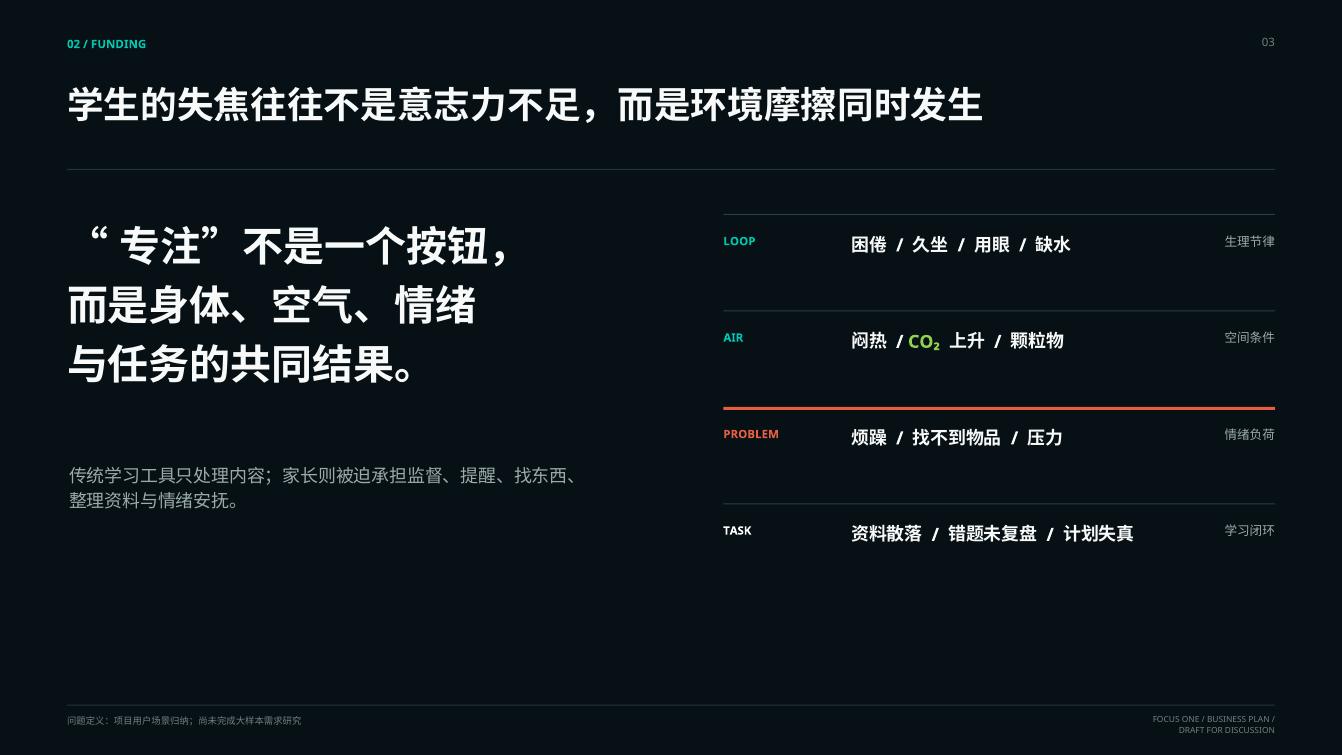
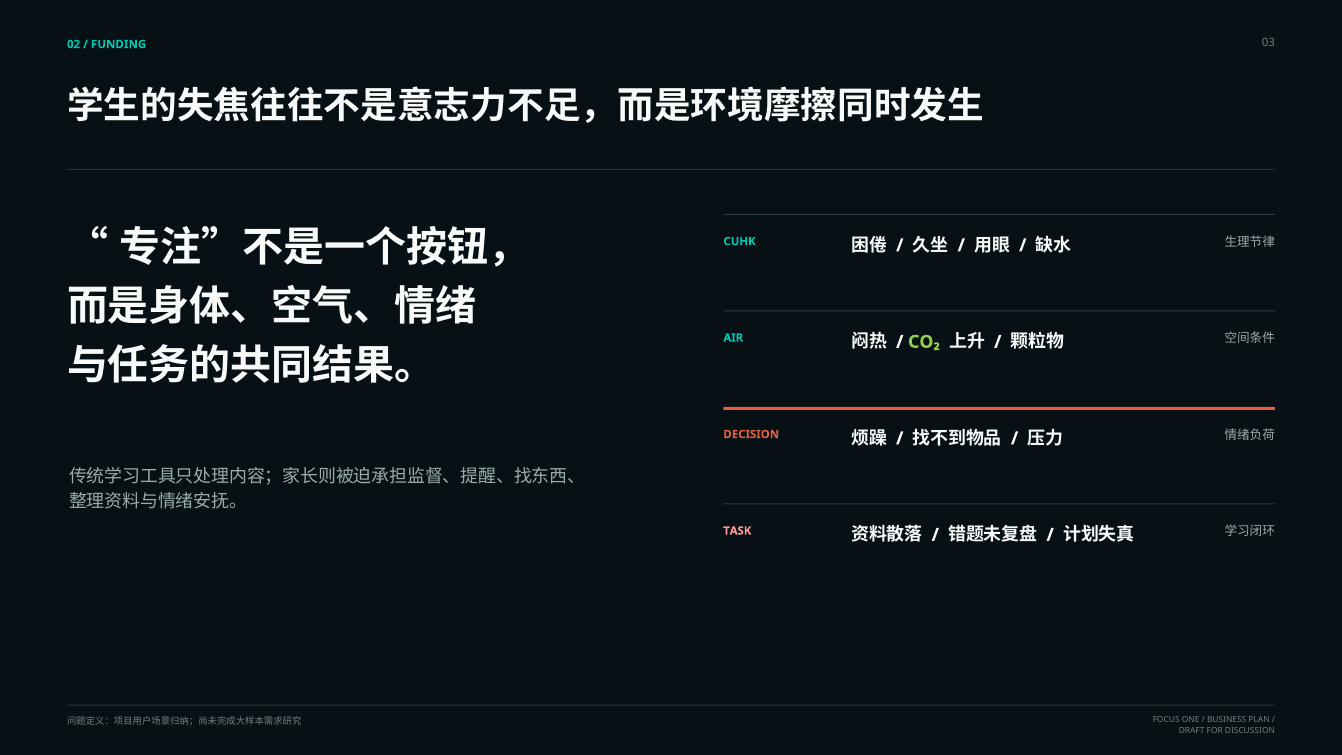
LOOP: LOOP -> CUHK (740, 241)
PROBLEM: PROBLEM -> DECISION (751, 434)
TASK colour: white -> pink (737, 531)
